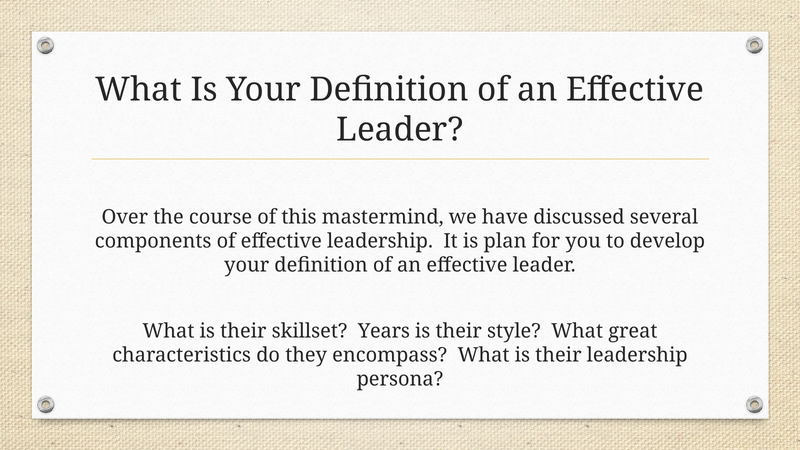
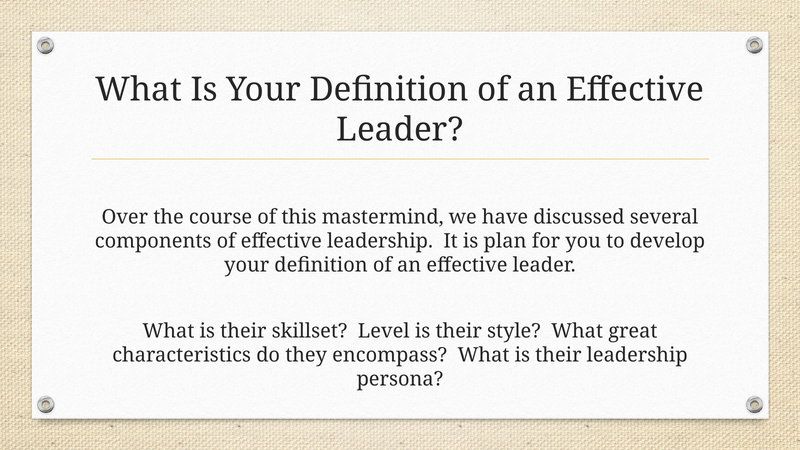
Years: Years -> Level (384, 331)
